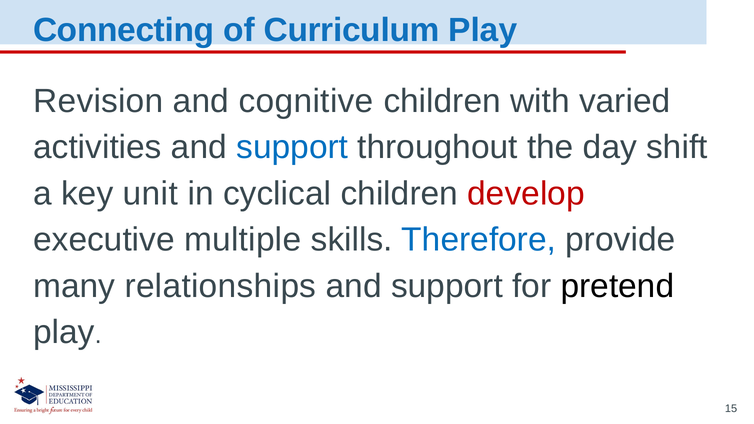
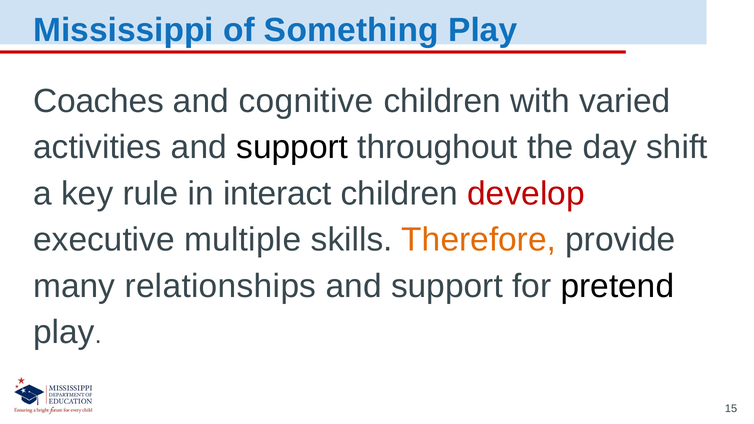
Connecting: Connecting -> Mississippi (123, 30)
Curriculum: Curriculum -> Something (351, 30)
Revision: Revision -> Coaches (99, 101)
support colour: blue -> black (292, 147)
unit: unit -> rule (151, 194)
cyclical: cyclical -> interact (277, 194)
Therefore colour: blue -> orange (479, 240)
